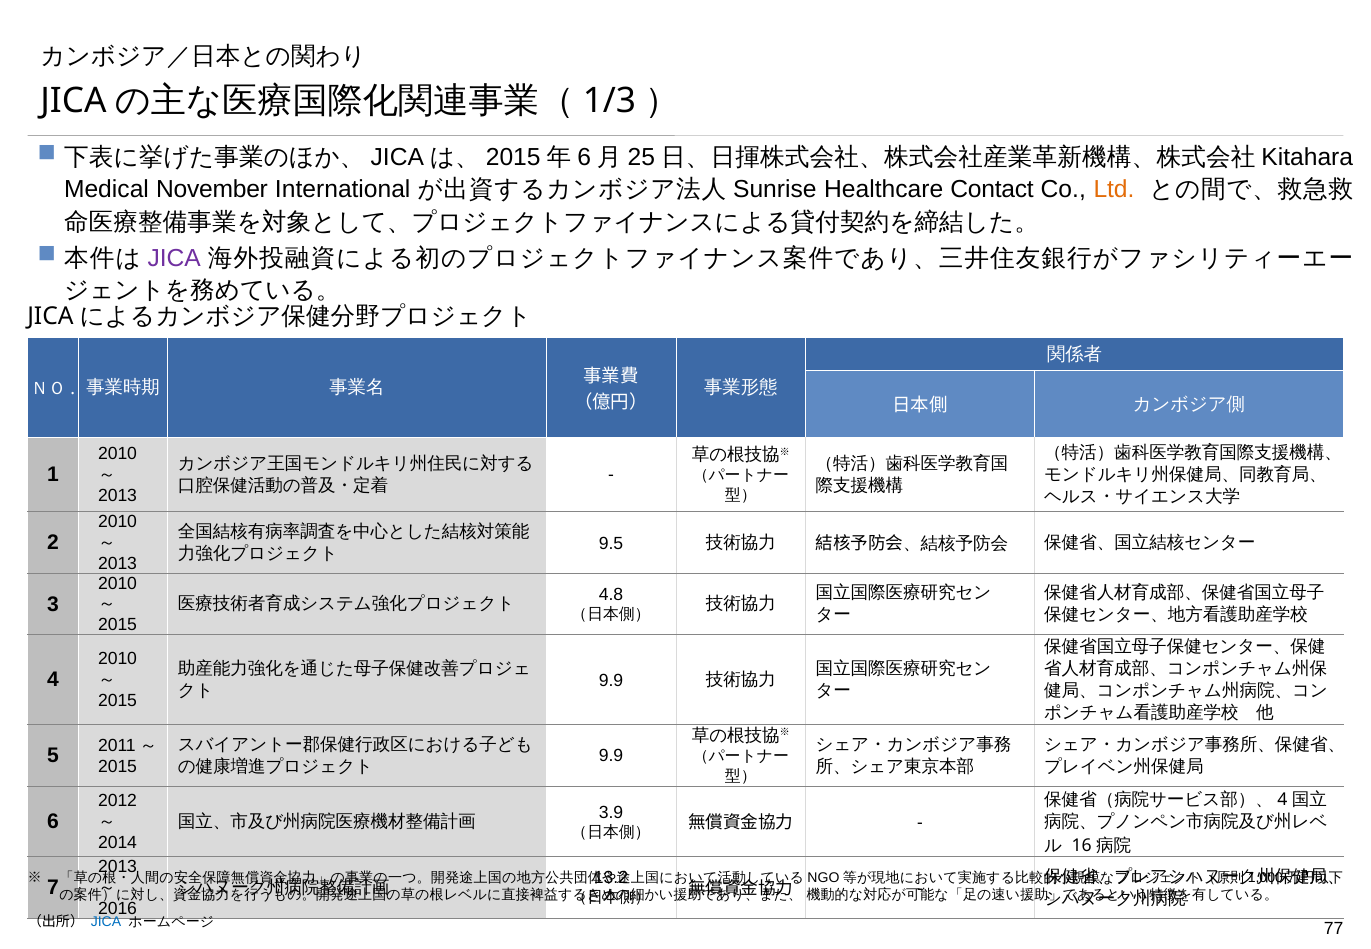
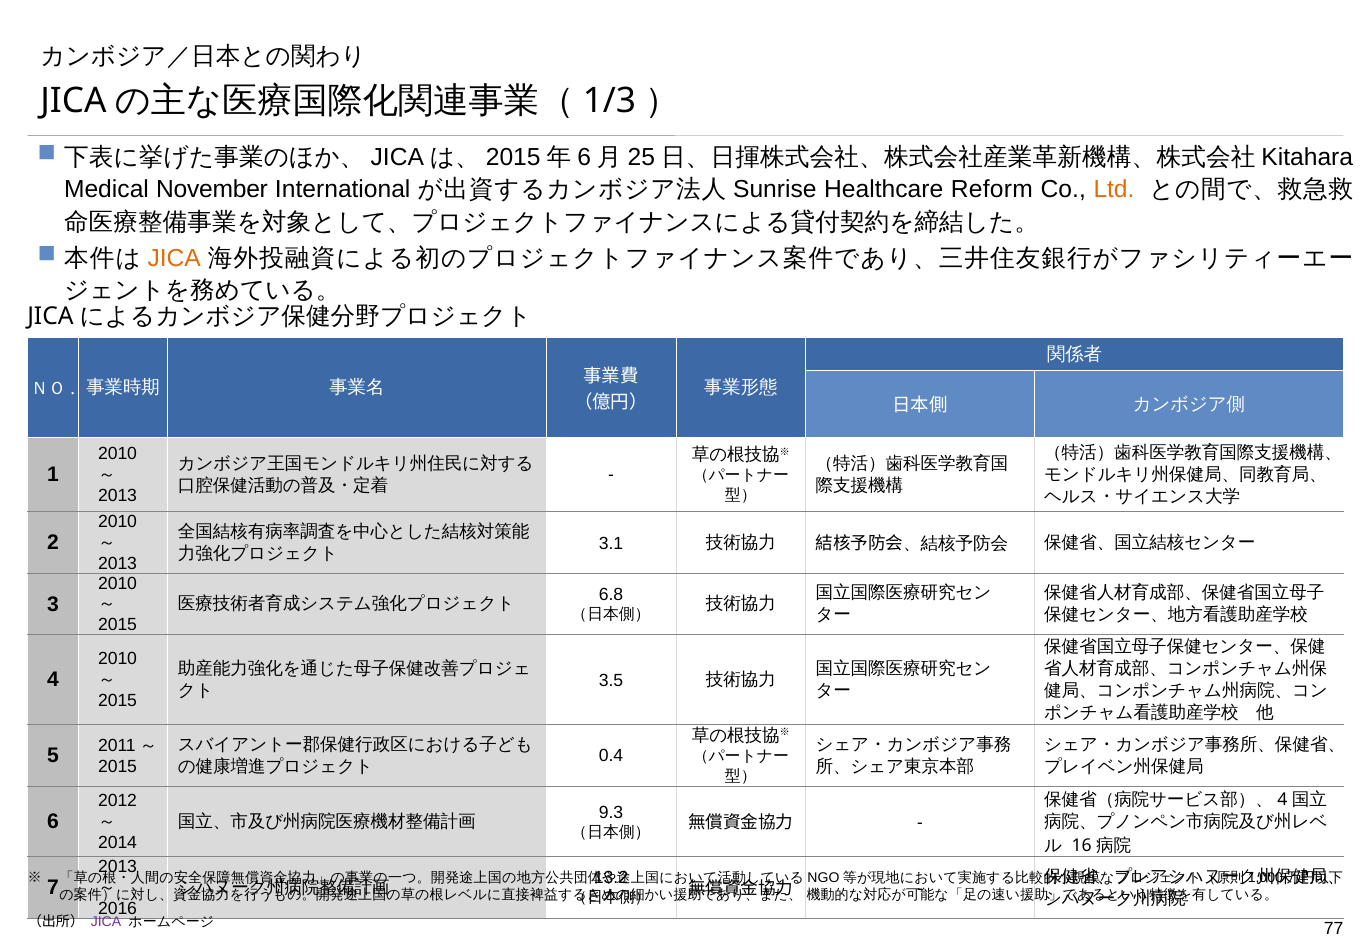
Contact: Contact -> Reform (992, 190)
JICA colour: purple -> orange (174, 258)
9.5: 9.5 -> 3.1 (611, 543)
4.8: 4.8 -> 6.8 (611, 595)
9.9: 9.9 -> 3.5 (611, 681)
9.9: 9.9 -> 0.4 (611, 756)
3.9: 3.9 -> 9.3 (611, 813)
JICA colour: blue -> purple (106, 922)
